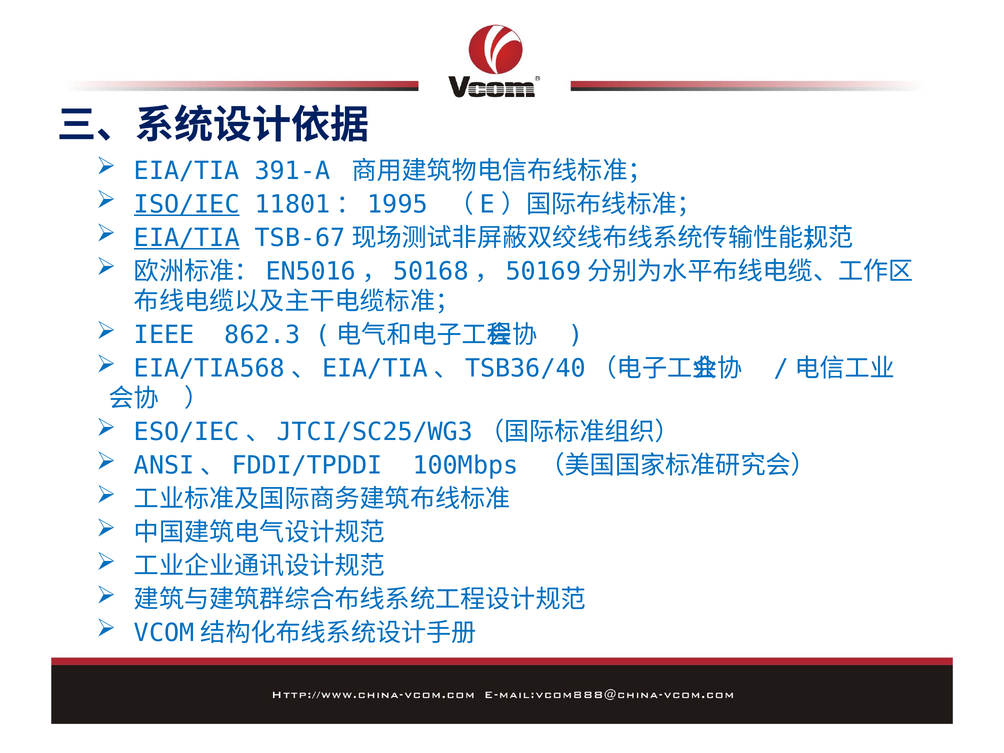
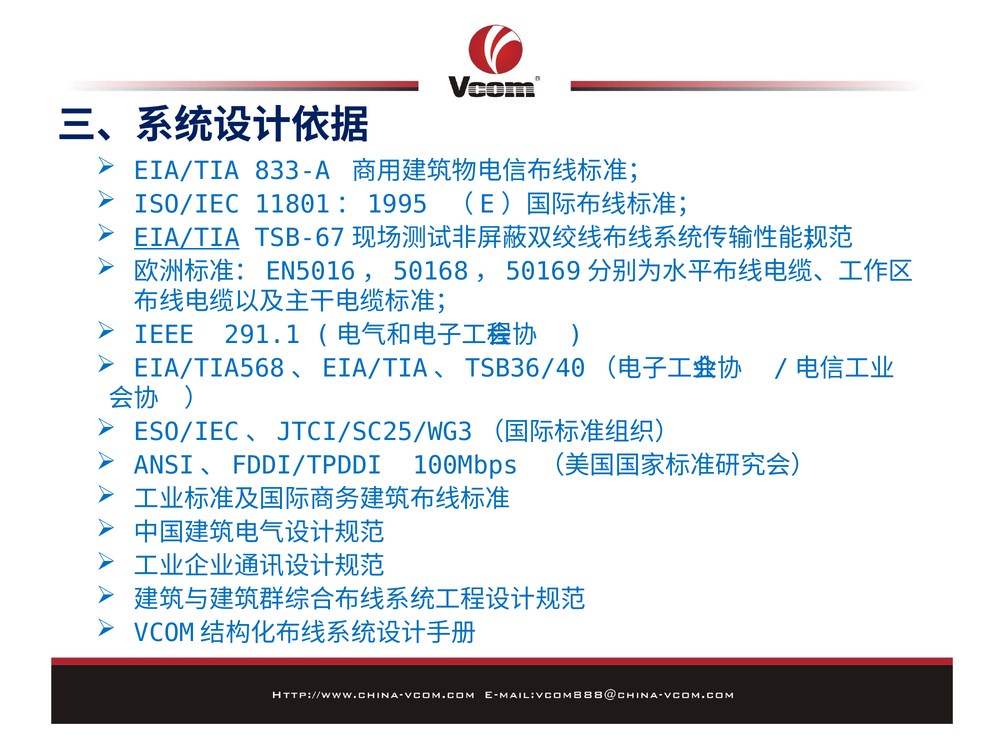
391-A: 391-A -> 833-A (292, 171)
ISO/IEC underline: present -> none (187, 204)
862.3: 862.3 -> 291.1 (262, 335)
